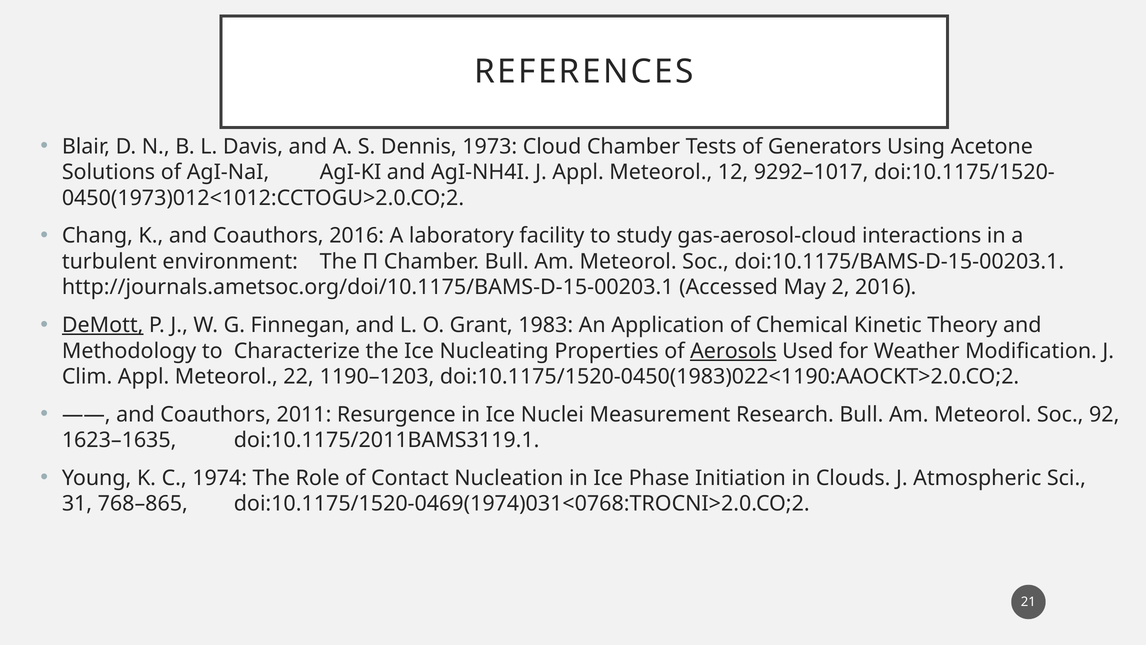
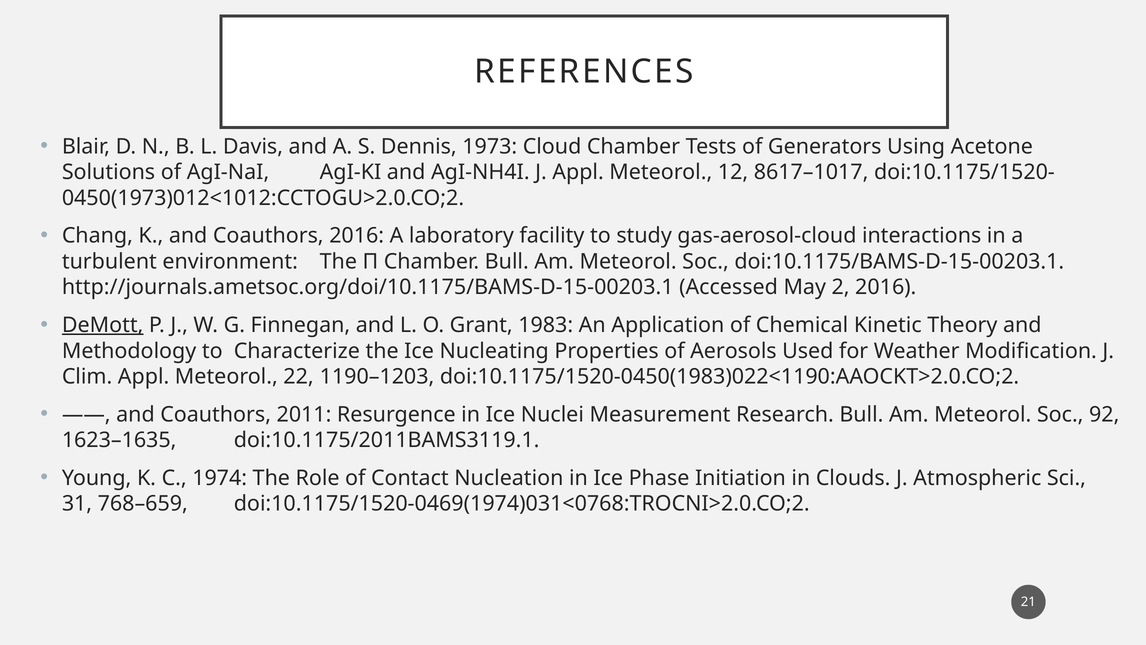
9292–1017: 9292–1017 -> 8617–1017 (811, 172)
Aerosols underline: present -> none (733, 351)
768–865: 768–865 -> 768–659 (143, 504)
